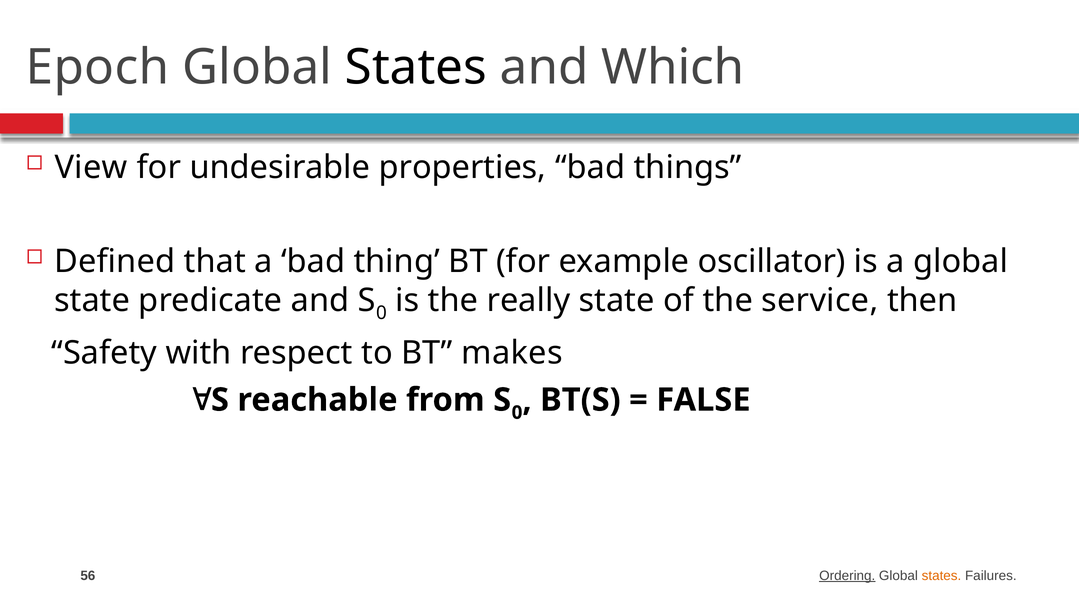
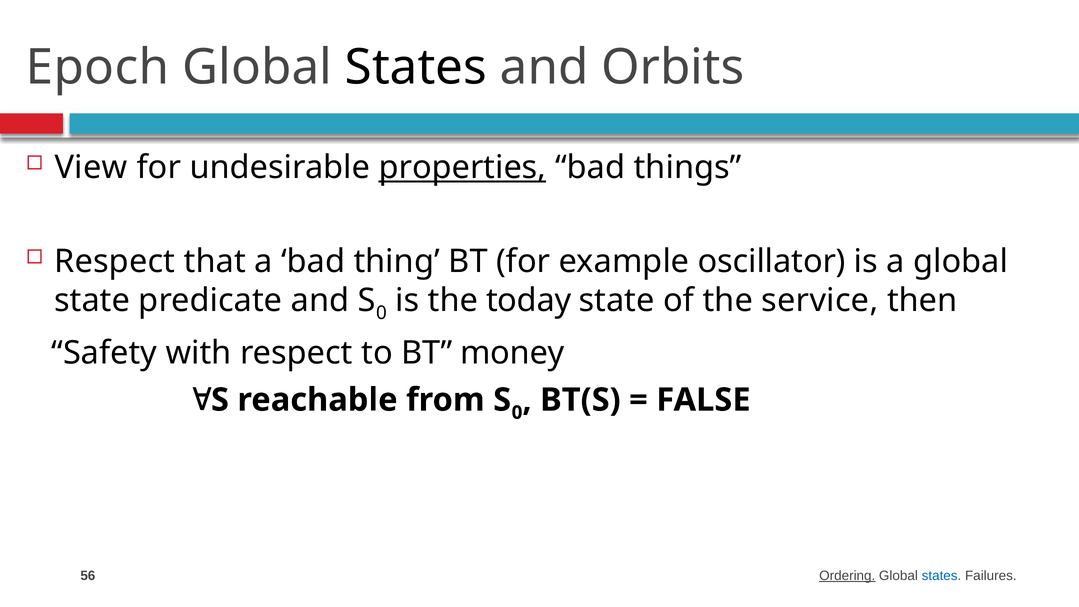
Which: Which -> Orbits (673, 68)
properties underline: none -> present (462, 167)
Defined: Defined -> Respect (115, 261)
really: really -> today (529, 301)
makes: makes -> money (512, 353)
states colour: orange -> blue (942, 576)
